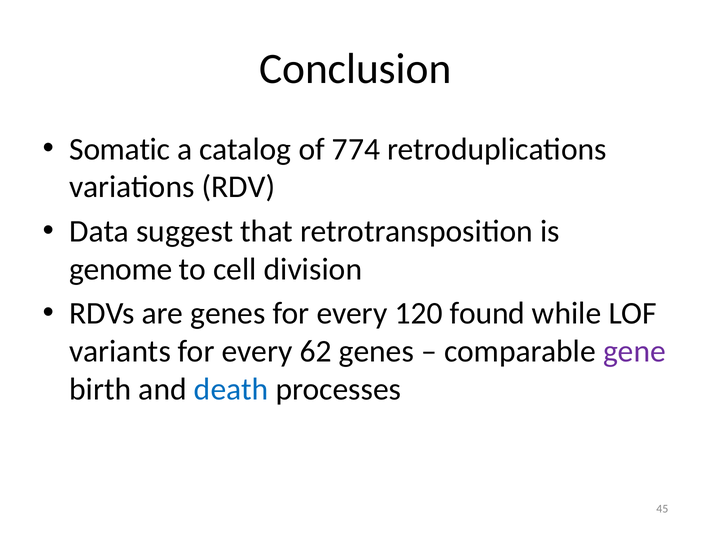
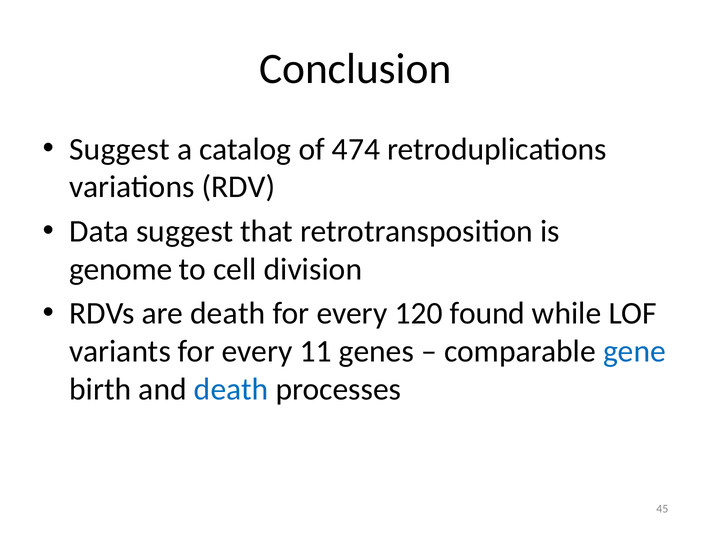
Somatic: Somatic -> Suggest (119, 149)
774: 774 -> 474 (356, 149)
are genes: genes -> death (228, 314)
62: 62 -> 11 (316, 351)
gene colour: purple -> blue (634, 351)
